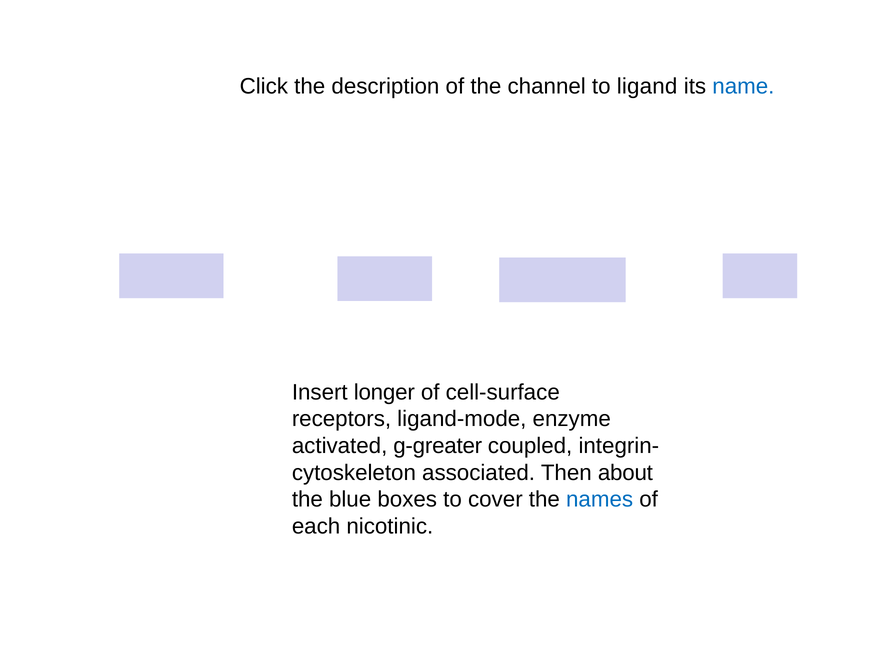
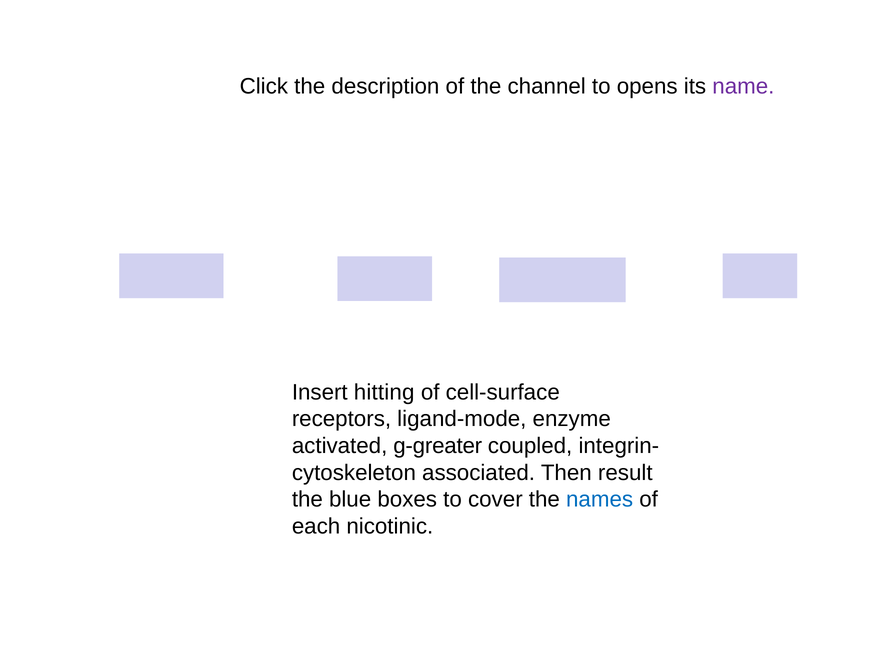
ligand: ligand -> opens (647, 86)
name colour: blue -> purple (743, 86)
longer: longer -> hitting (384, 392)
about: about -> result (625, 472)
